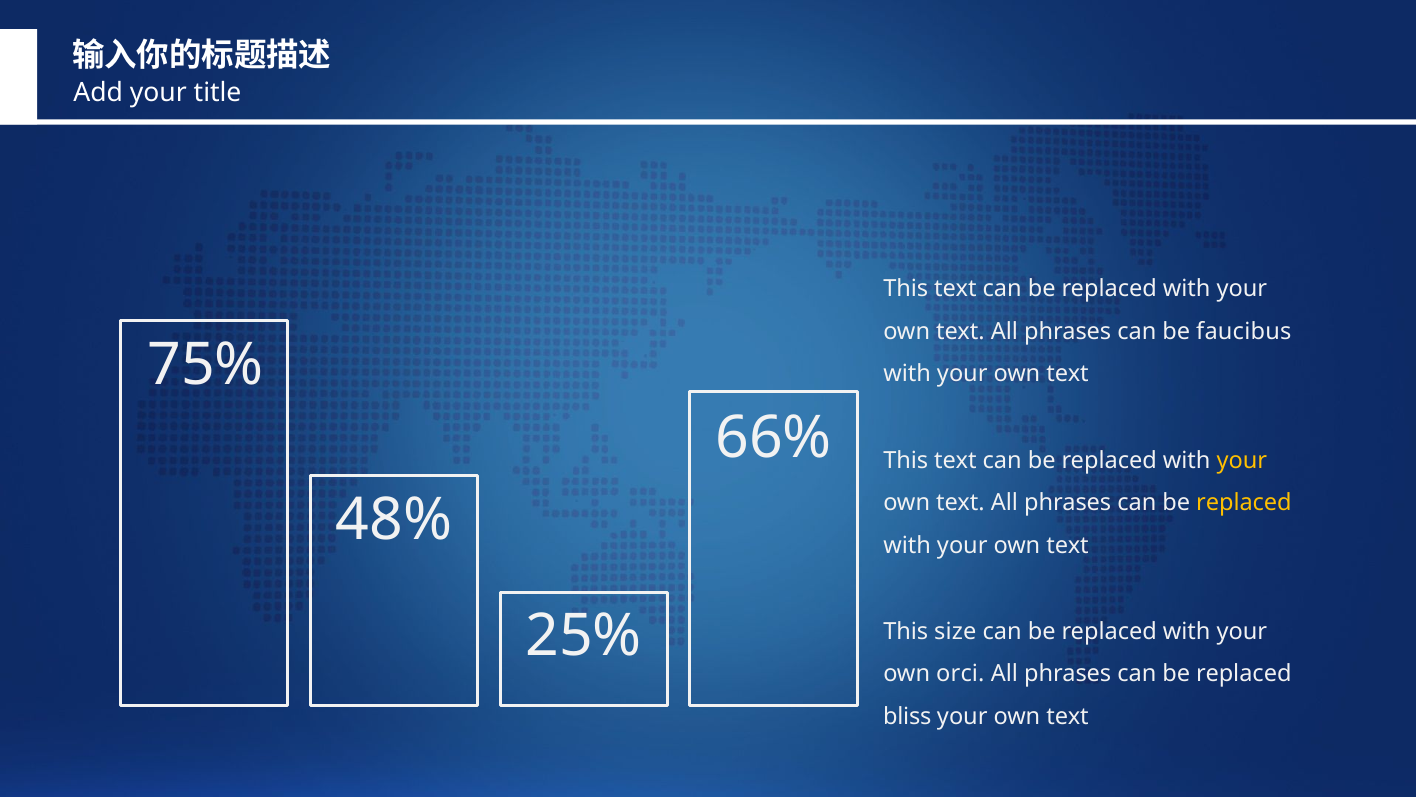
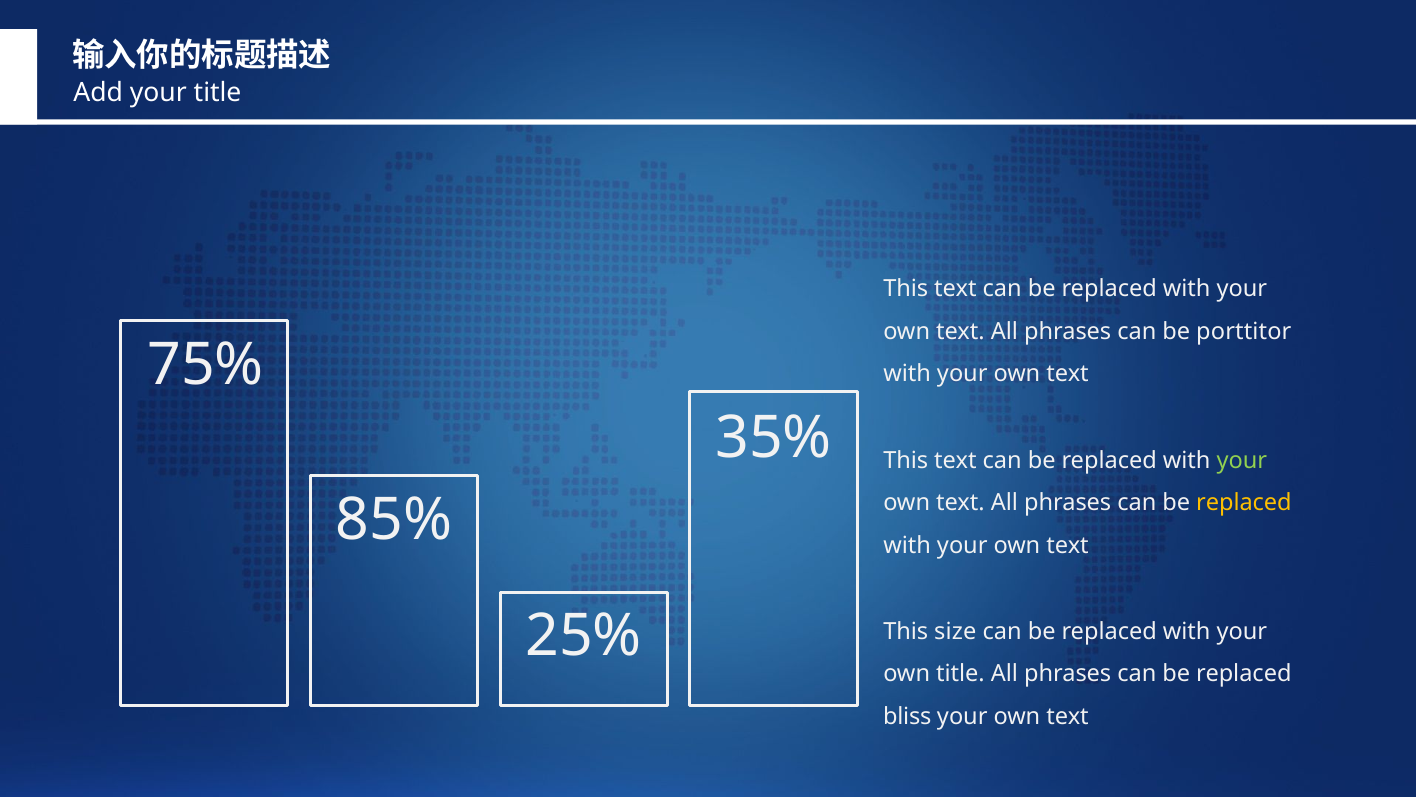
faucibus: faucibus -> porttitor (1244, 332)
66%: 66% -> 35% (774, 438)
your colour: yellow -> light green (1242, 460)
48%: 48% -> 85% (394, 520)
own orci: orci -> title (960, 674)
